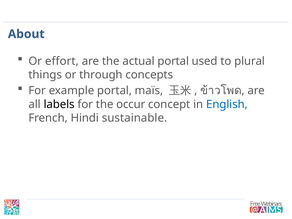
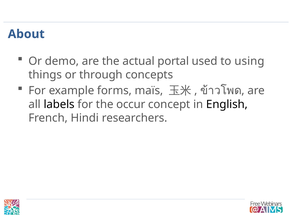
effort: effort -> demo (62, 61)
plural: plural -> using (249, 61)
example portal: portal -> forms (114, 91)
English colour: blue -> black (227, 104)
sustainable: sustainable -> researchers (135, 118)
